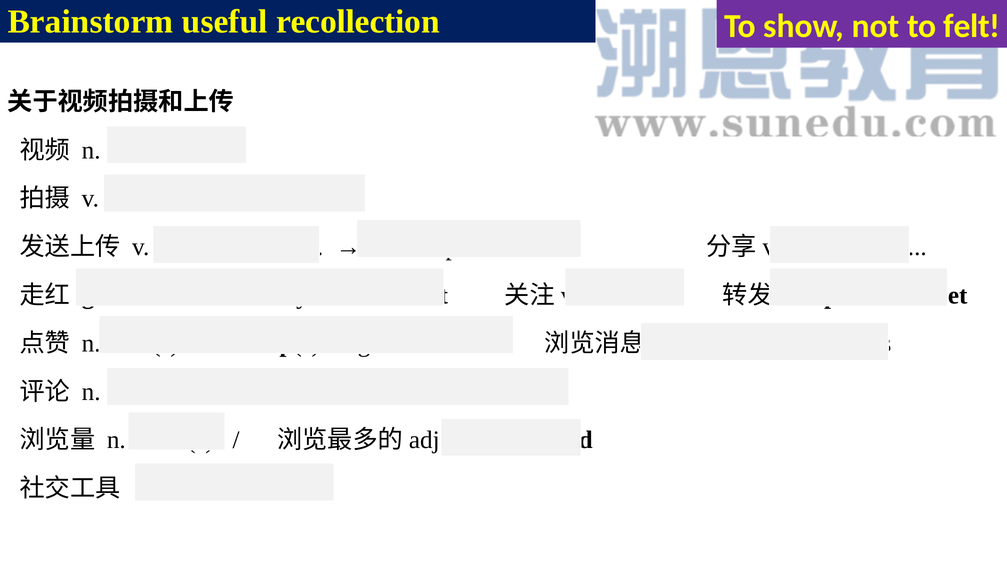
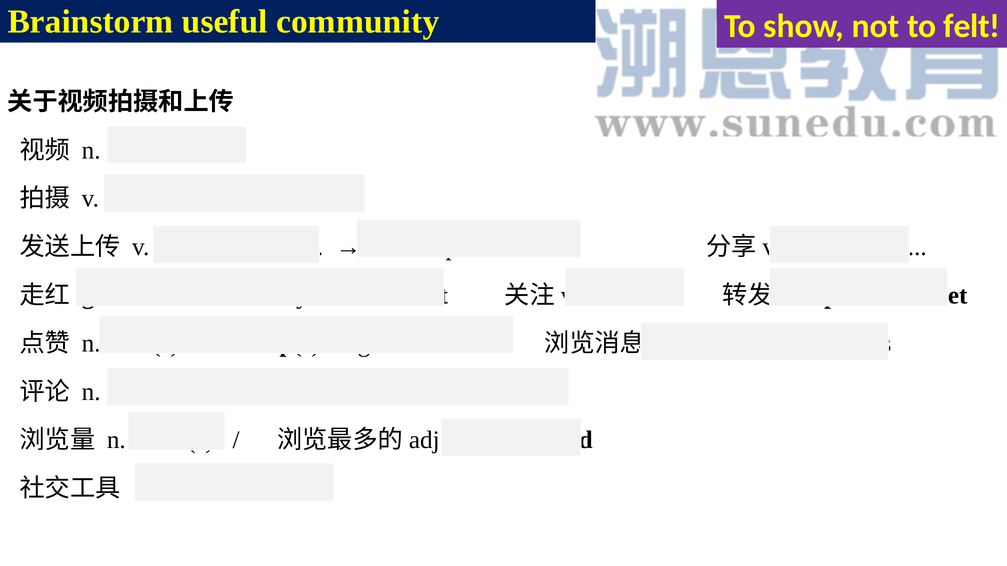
recollection: recollection -> community (358, 22)
